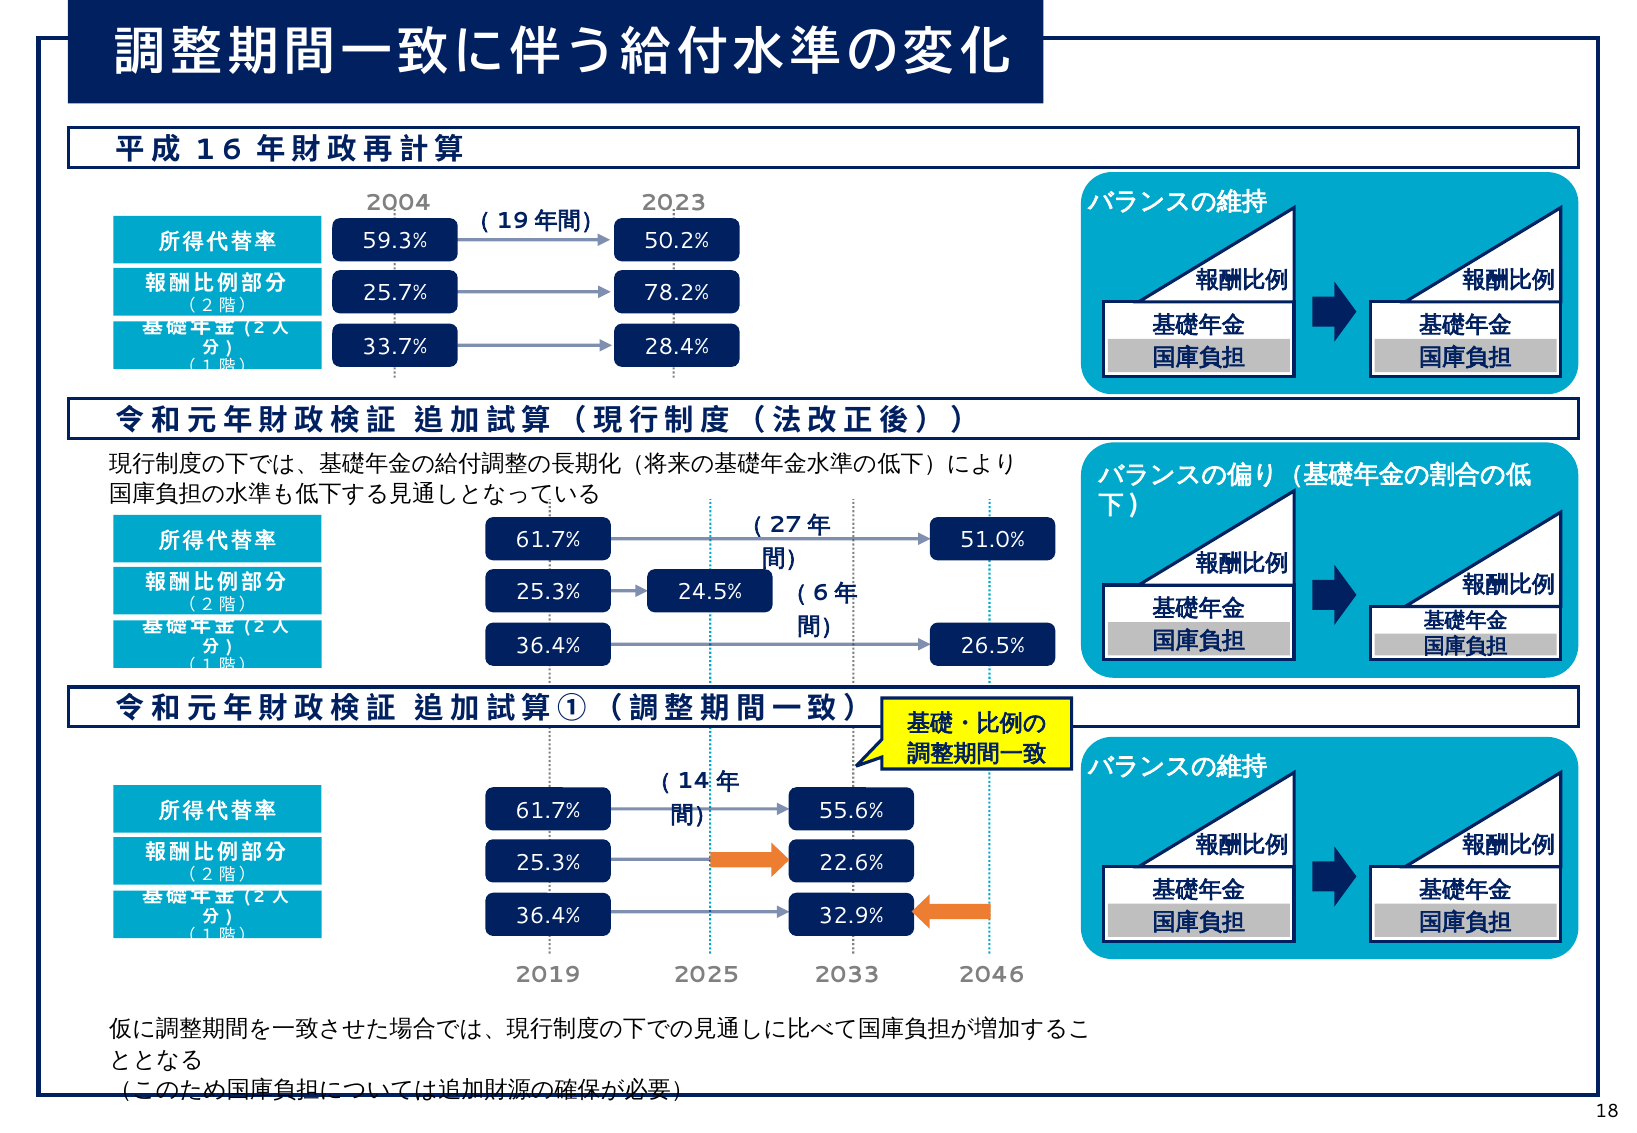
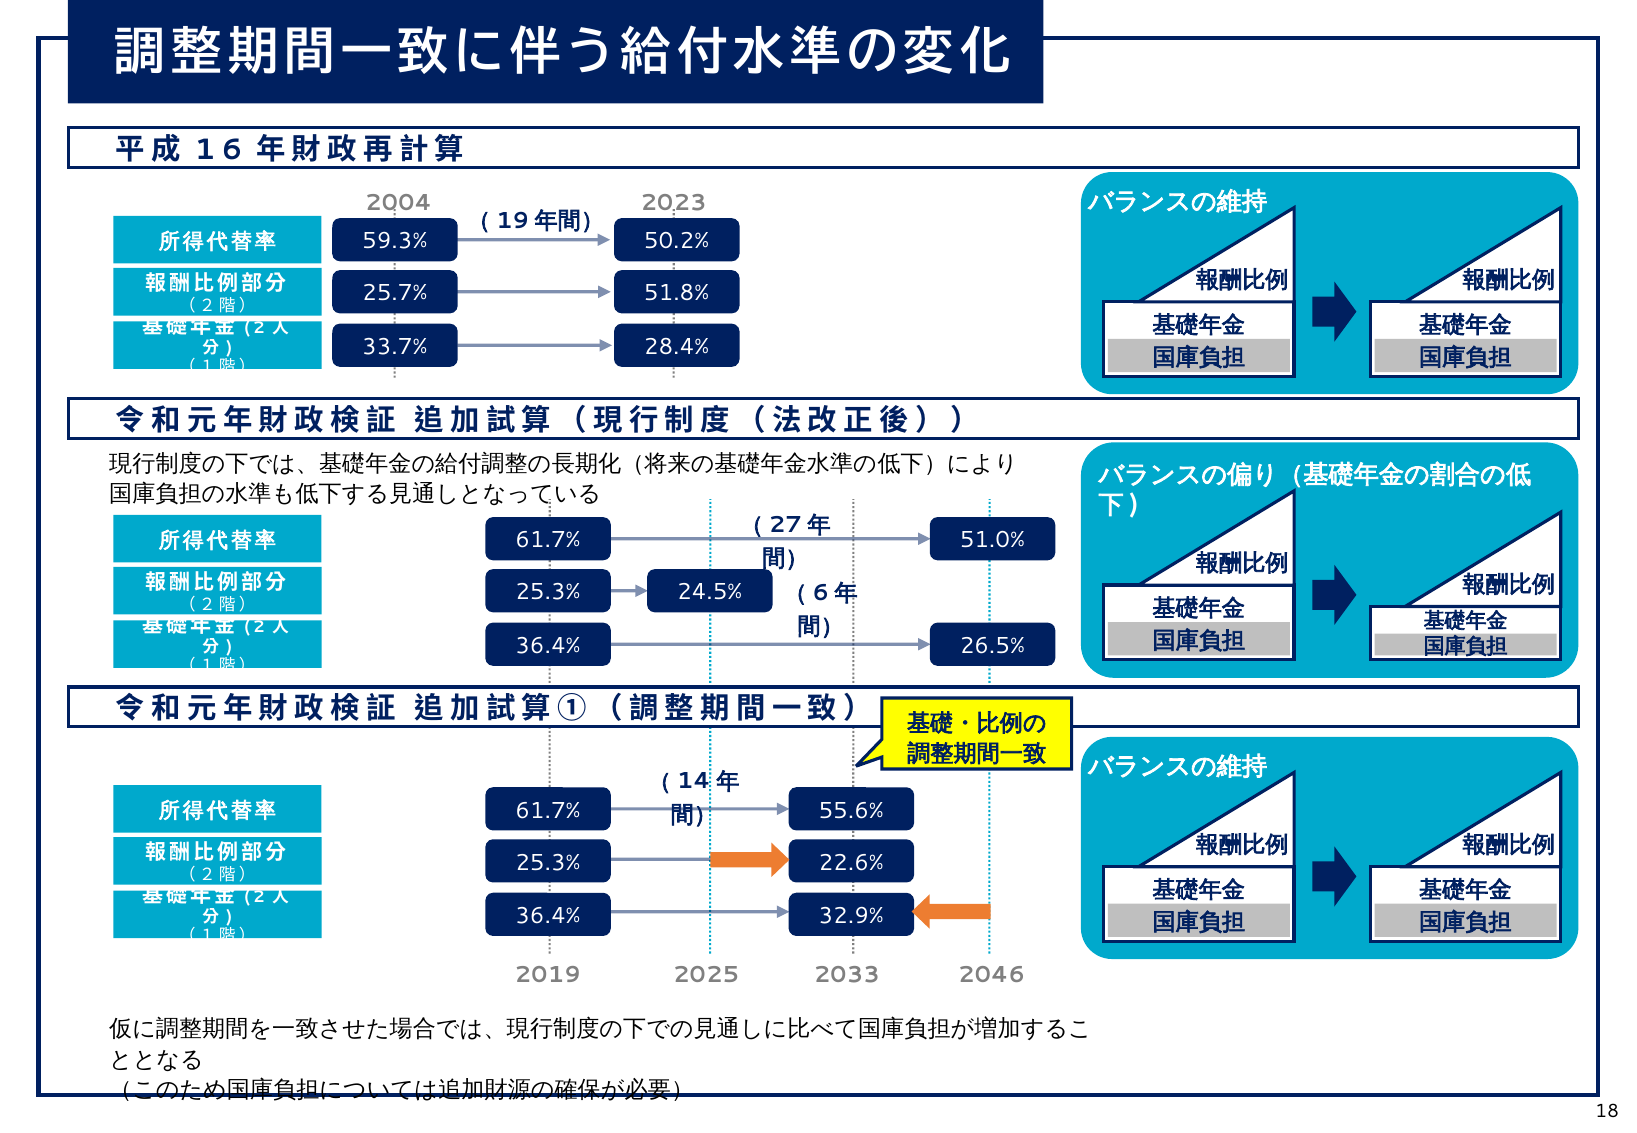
78.2%: 78.2% -> 51.8% (677, 293)
